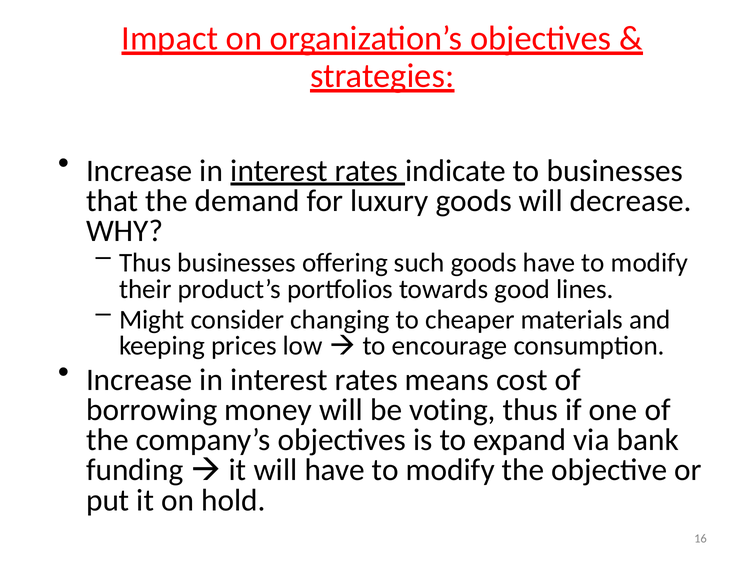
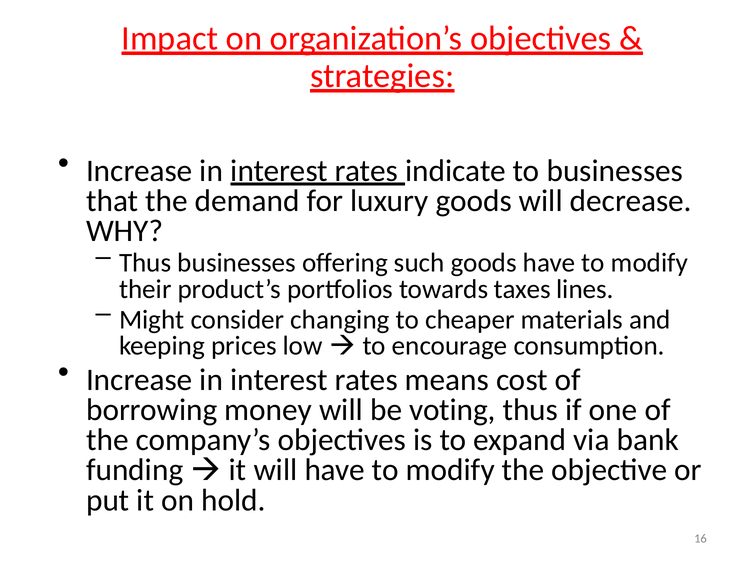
good: good -> taxes (522, 289)
